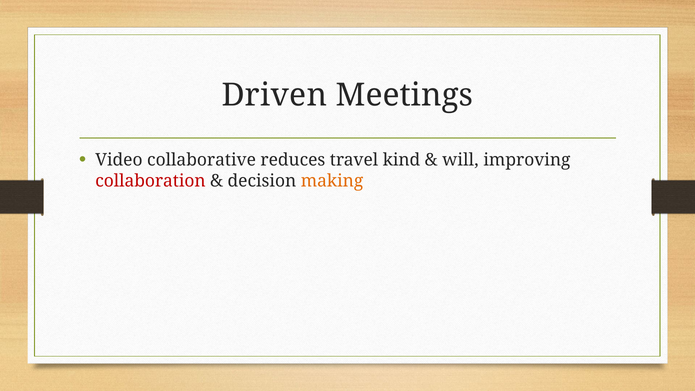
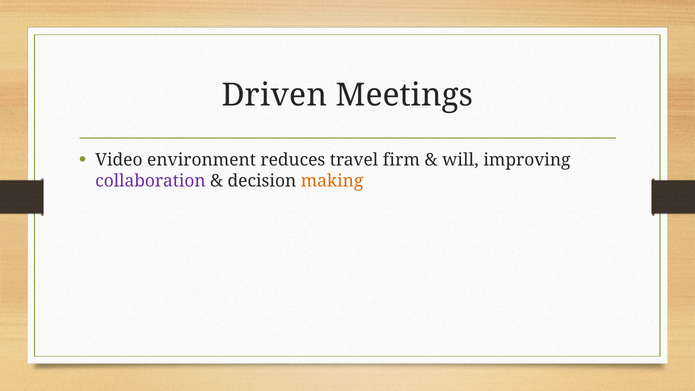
collaborative: collaborative -> environment (202, 160)
kind: kind -> firm (401, 160)
collaboration colour: red -> purple (151, 181)
